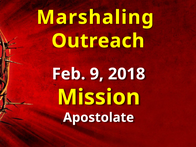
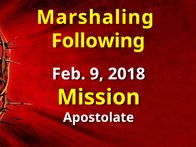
Outreach: Outreach -> Following (98, 41)
